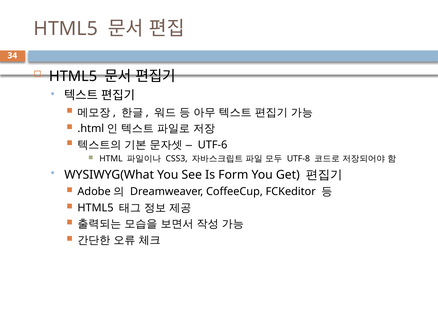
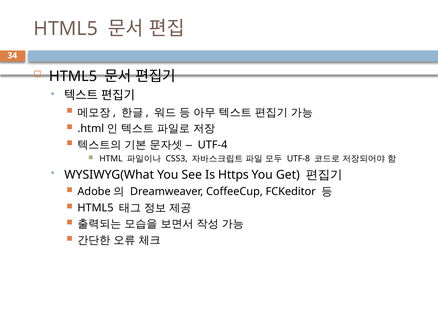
UTF-6: UTF-6 -> UTF-4 (213, 145)
Form: Form -> Https (233, 175)
